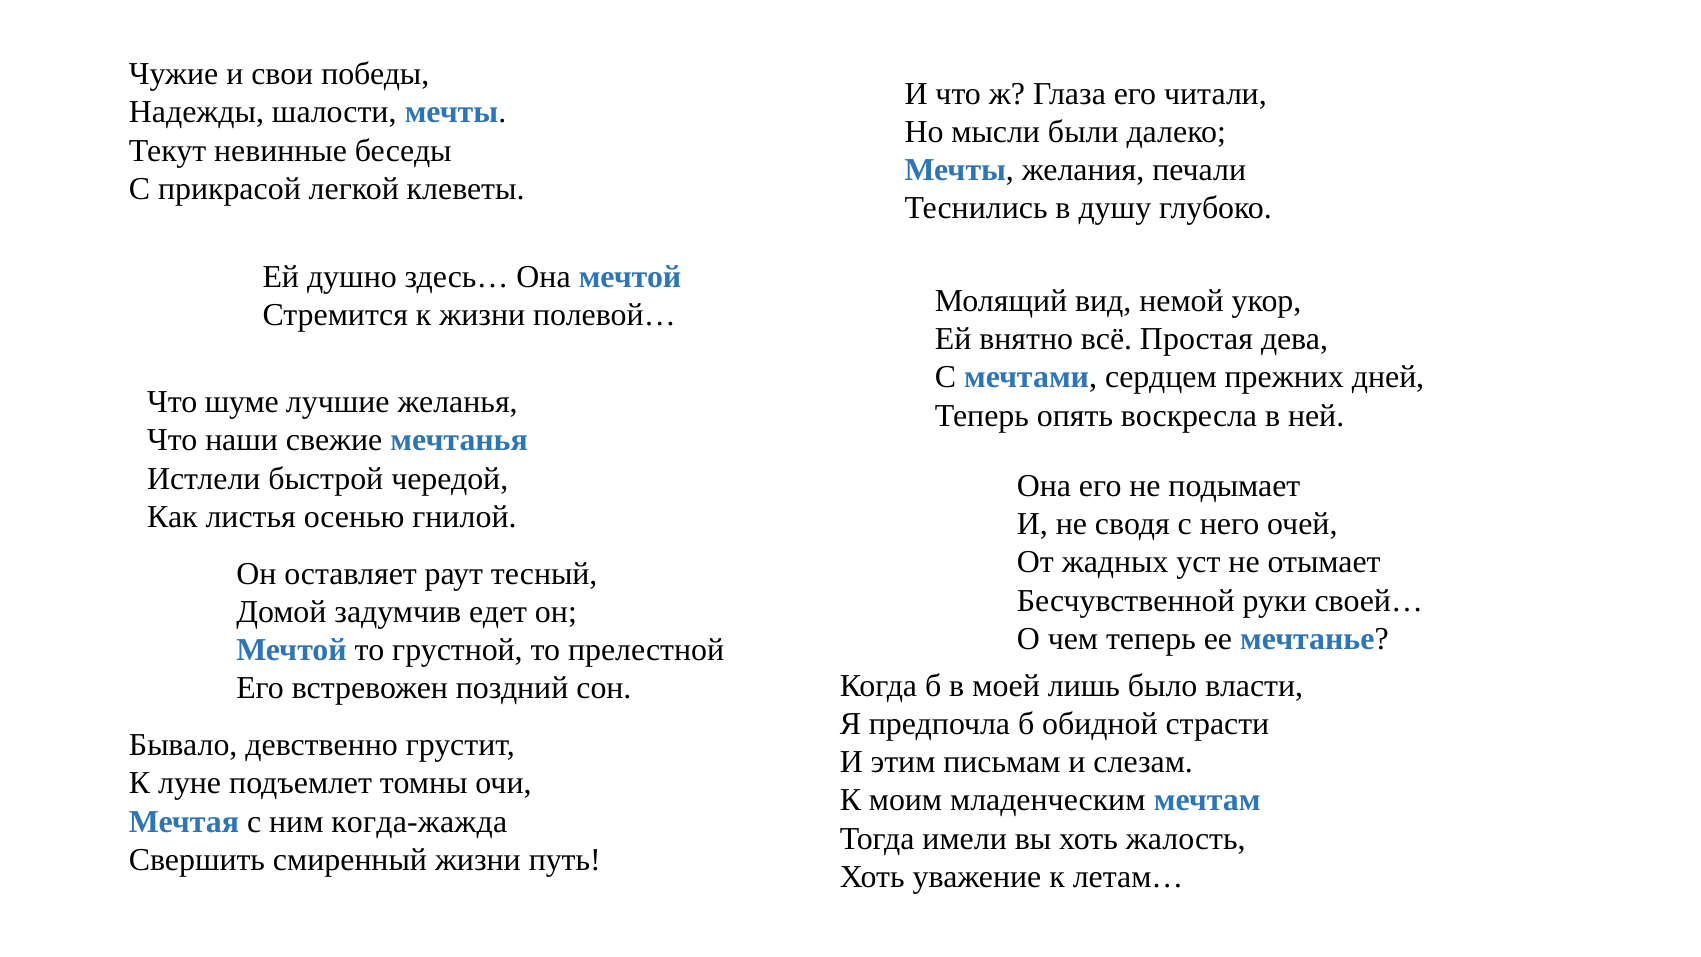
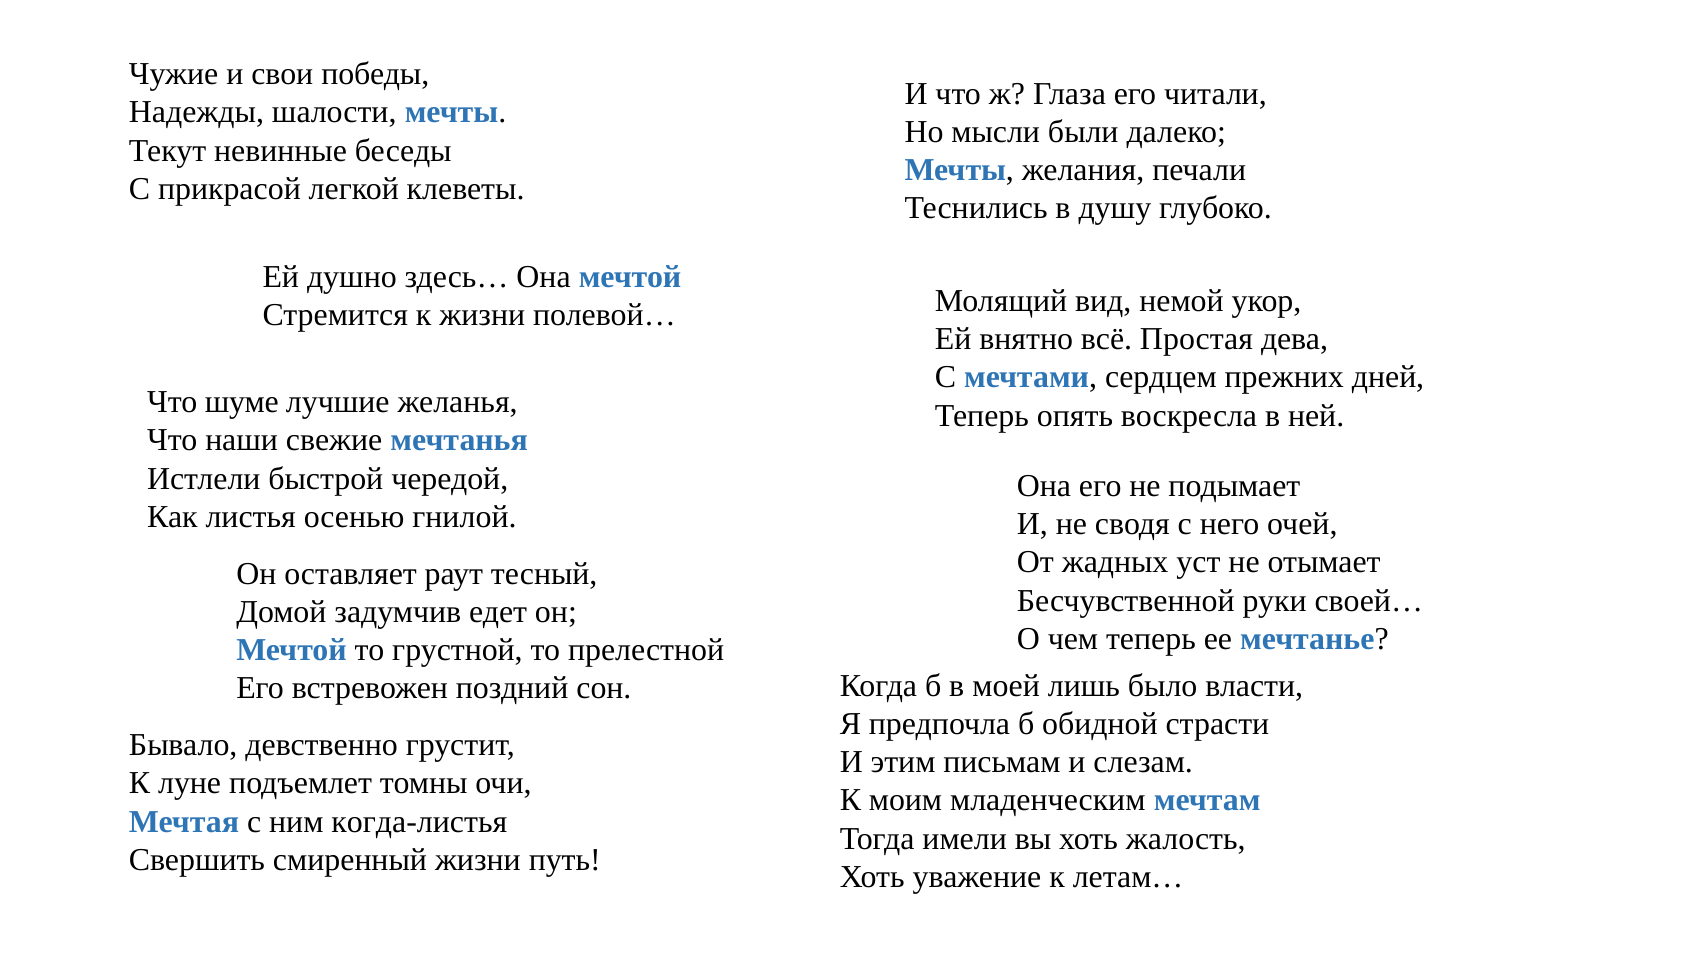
когда-жажда: когда-жажда -> когда-листья (419, 822)
